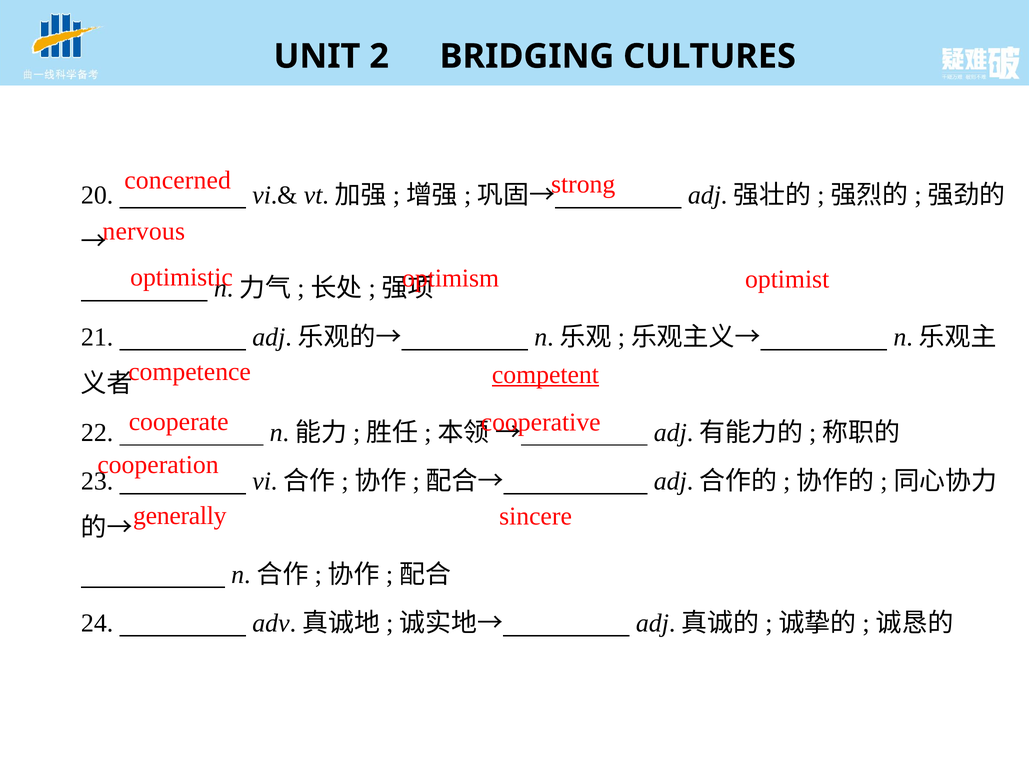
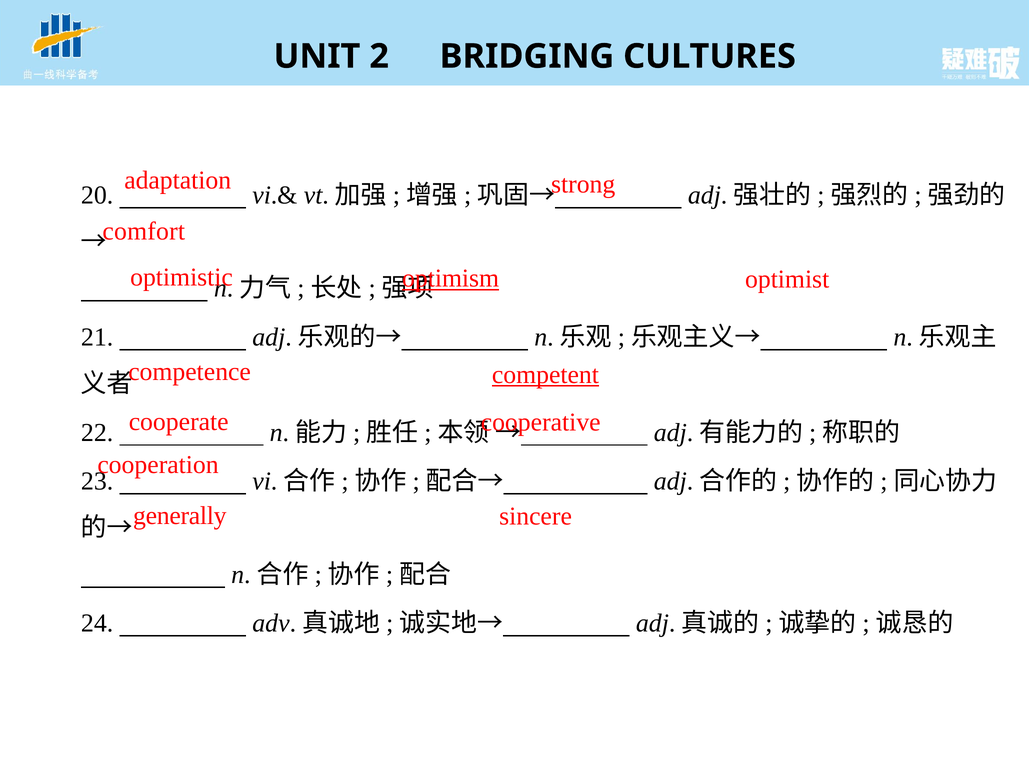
concerned: concerned -> adaptation (178, 180)
nervous: nervous -> comfort (144, 231)
optimism underline: none -> present (451, 278)
